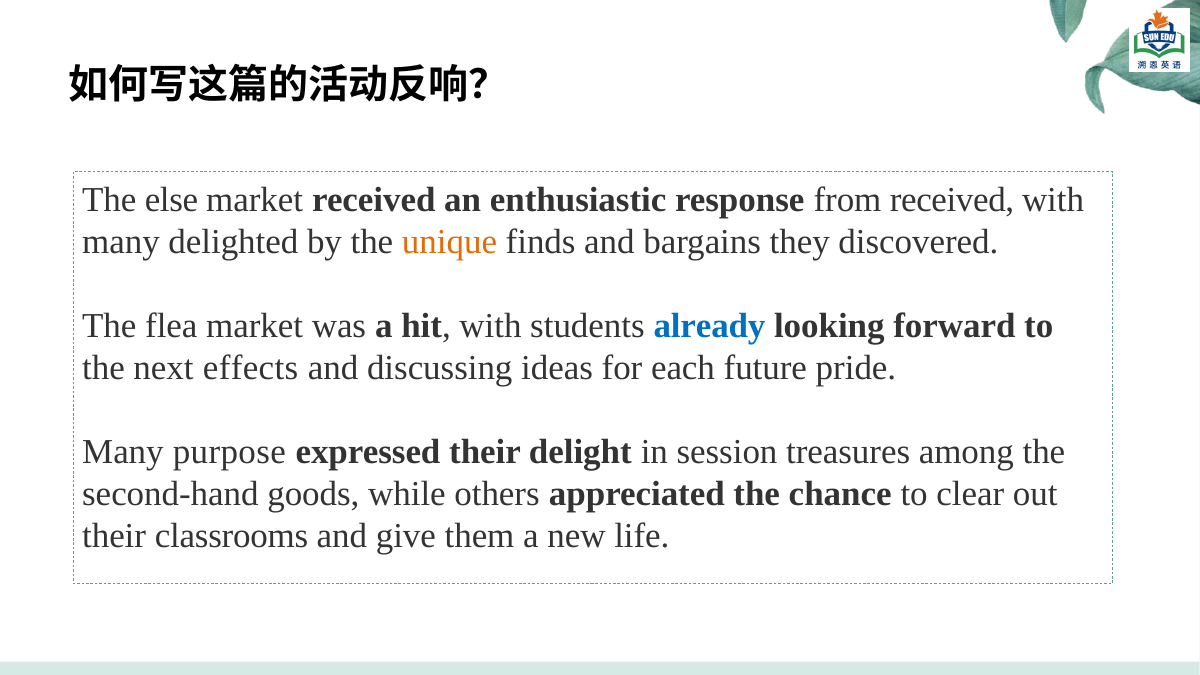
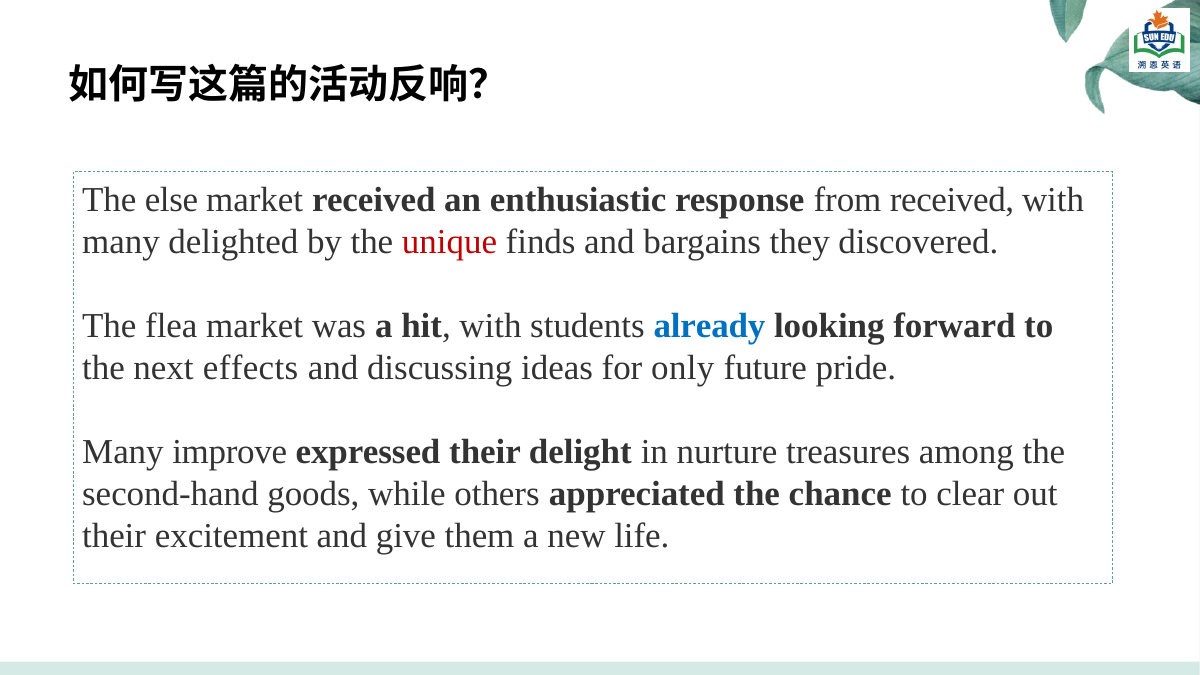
unique colour: orange -> red (450, 242)
each: each -> only (683, 368)
purpose: purpose -> improve (230, 452)
session: session -> nurture (727, 452)
classrooms: classrooms -> excitement (231, 536)
